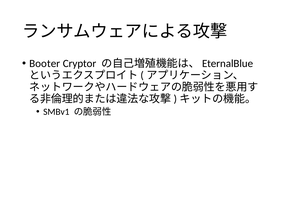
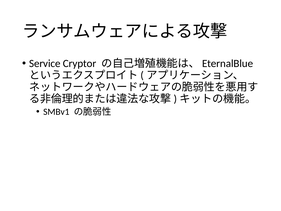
Booter: Booter -> Service (45, 63)
